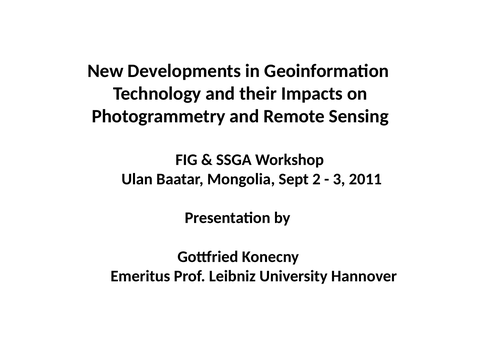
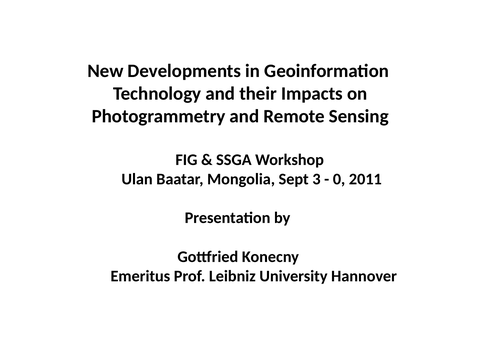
2: 2 -> 3 (316, 179)
3: 3 -> 0 (339, 179)
